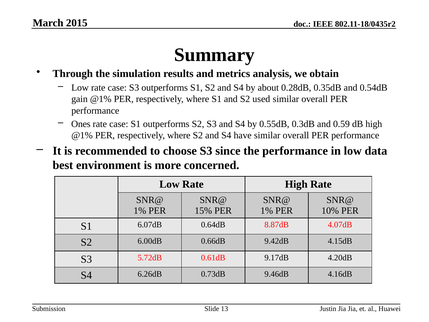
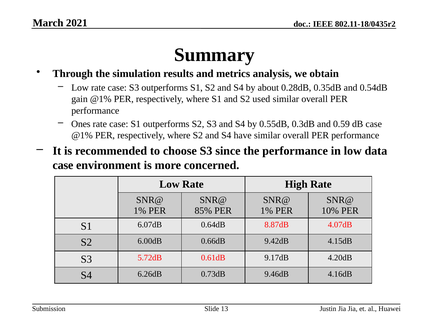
2015: 2015 -> 2021 (77, 23)
dB high: high -> case (374, 124)
best: best -> case (63, 165)
15%: 15% -> 85% (203, 210)
